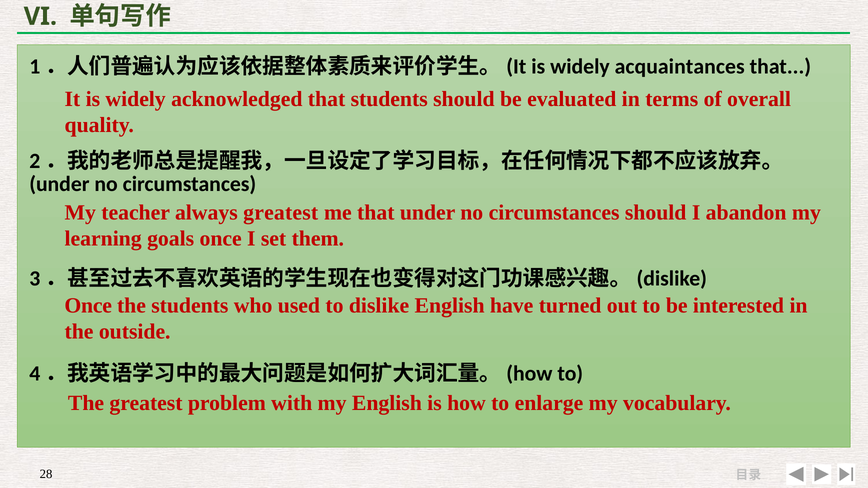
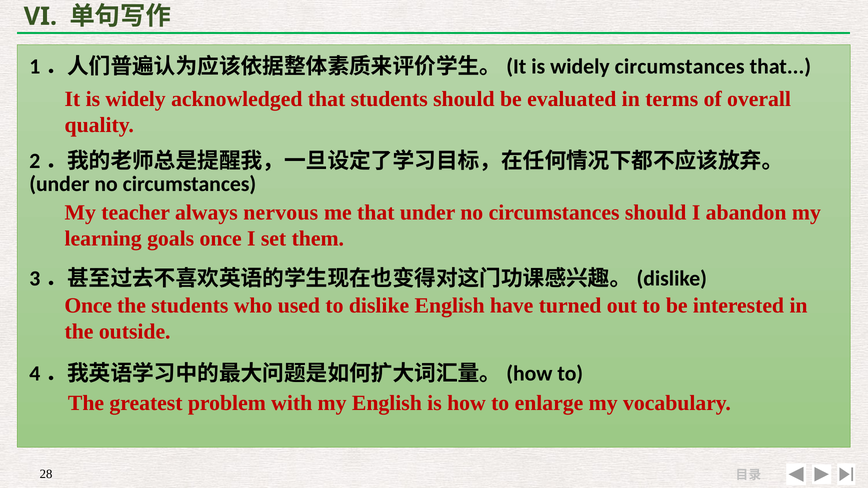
widely acquaintances: acquaintances -> circumstances (680, 66)
always greatest: greatest -> nervous (281, 213)
